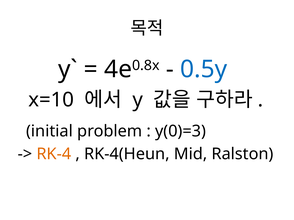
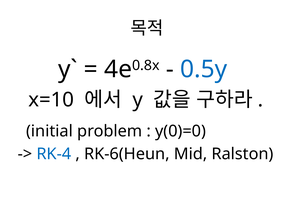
y(0)=3: y(0)=3 -> y(0)=0 (181, 131)
RK-4 colour: orange -> blue (54, 154)
RK-4(Heun: RK-4(Heun -> RK-6(Heun (127, 154)
